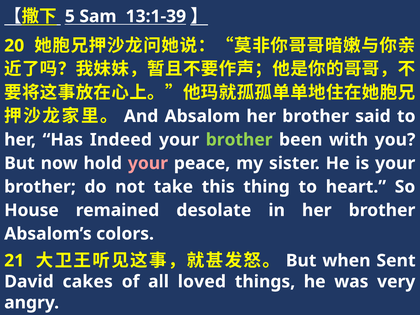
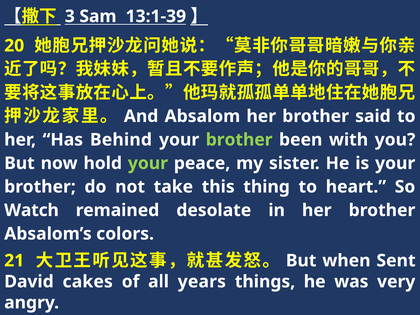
5: 5 -> 3 (70, 16)
Indeed: Indeed -> Behind (121, 140)
your colour: pink -> light green (148, 163)
House: House -> Watch (32, 210)
loved: loved -> years (202, 282)
